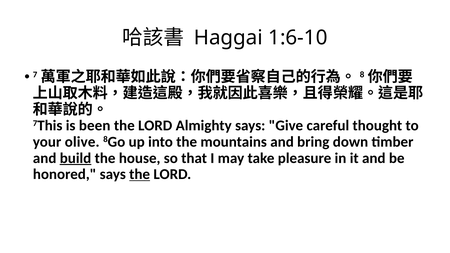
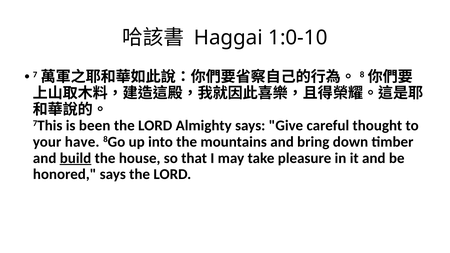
1:6-10: 1:6-10 -> 1:0-10 (298, 38)
olive: olive -> have (82, 142)
the underline: present -> none (140, 174)
